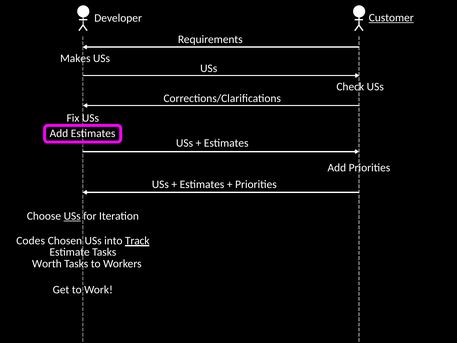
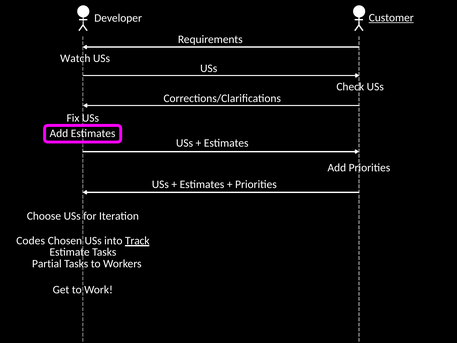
Makes: Makes -> Watch (75, 58)
USs underline: present -> none (72, 216)
Worth: Worth -> Partial (47, 263)
